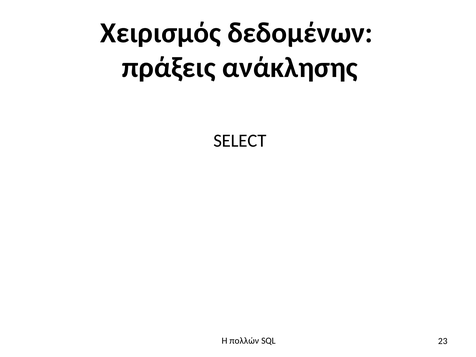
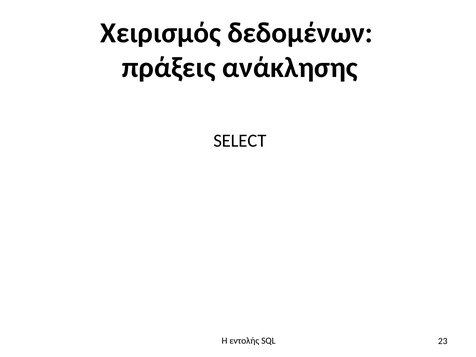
πολλών: πολλών -> εντολής (244, 341)
